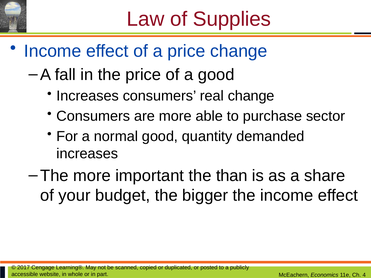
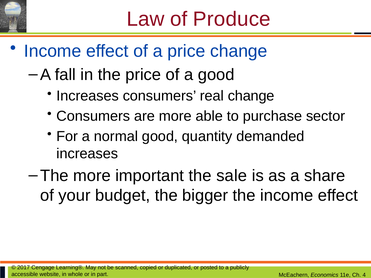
Supplies: Supplies -> Produce (232, 19)
than: than -> sale (232, 176)
